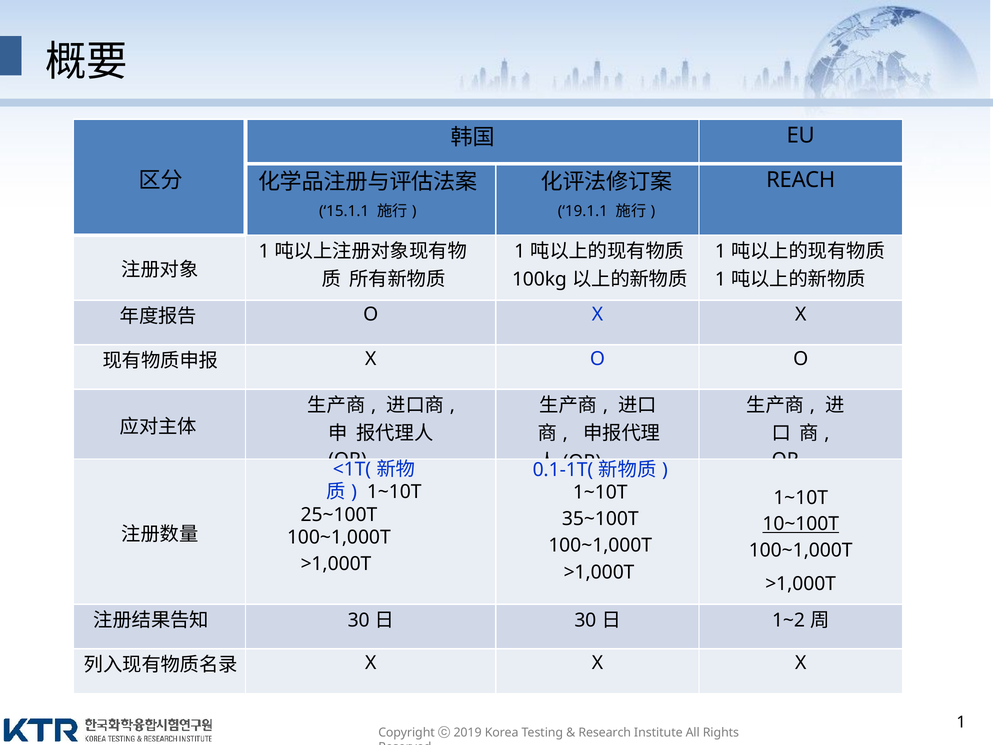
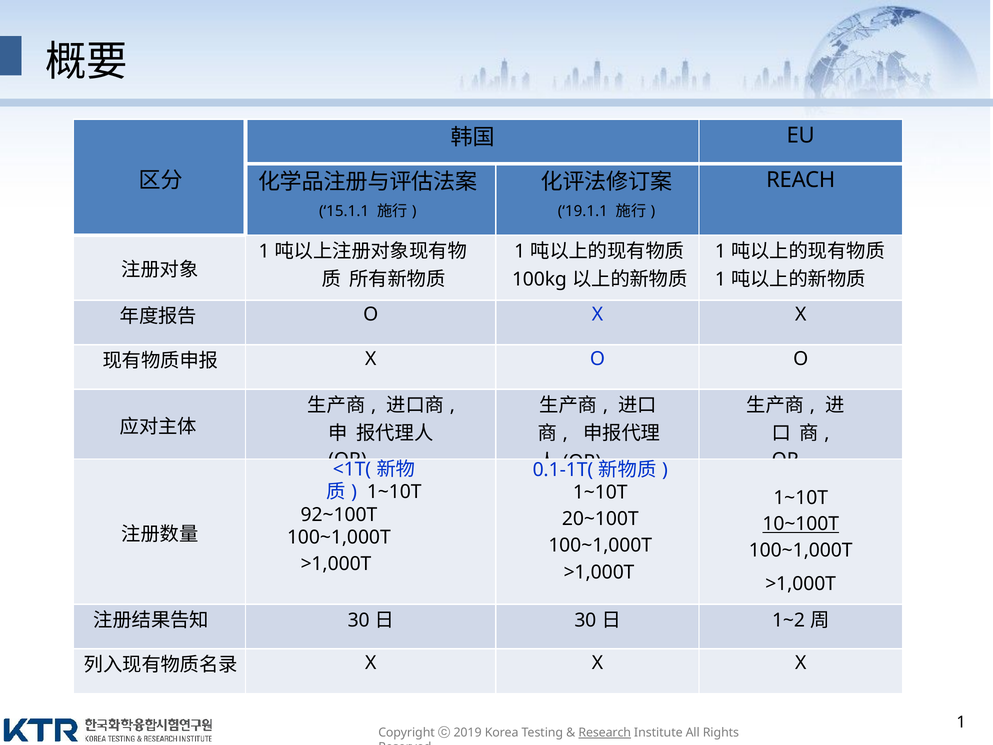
25~100T: 25~100T -> 92~100T (339, 515)
35~100T: 35~100T -> 20~100T (600, 519)
Research underline: none -> present (605, 732)
